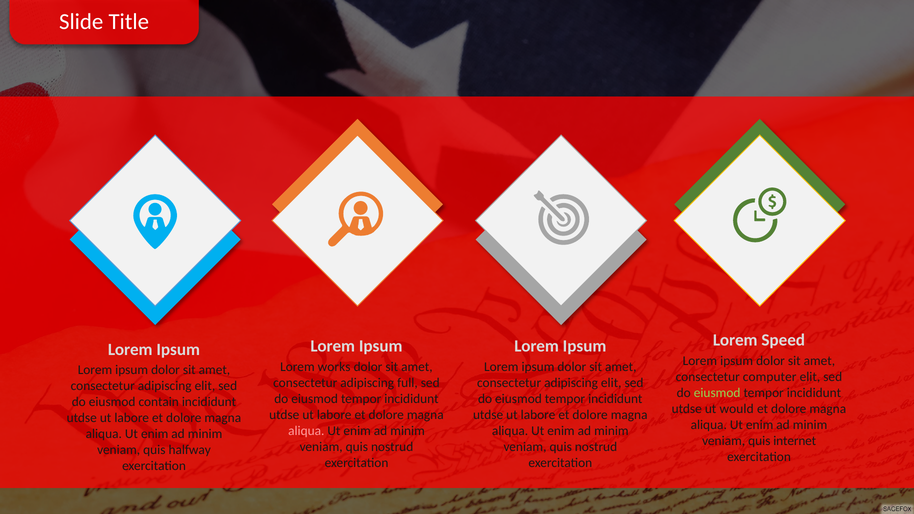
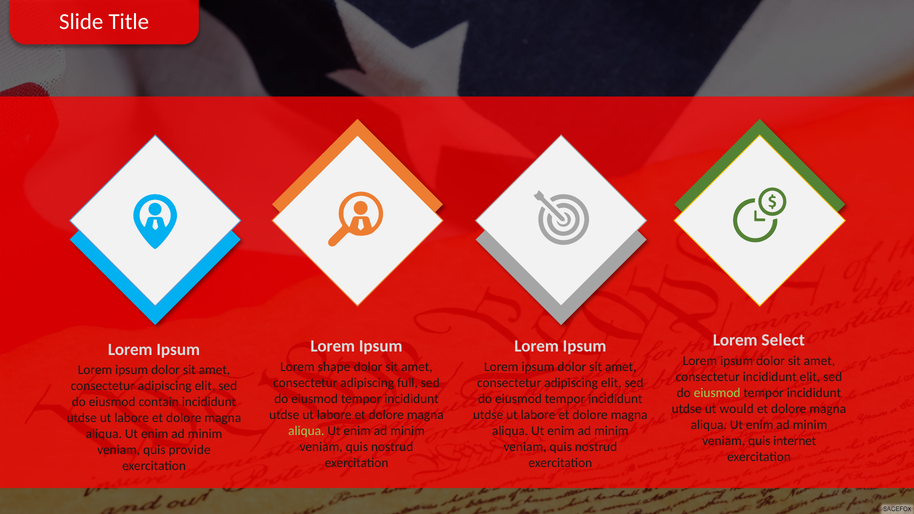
Speed: Speed -> Select (783, 340)
works: works -> shape (334, 367)
consectetur computer: computer -> incididunt (770, 377)
aliqua colour: pink -> light green (306, 431)
halfway: halfway -> provide (190, 450)
